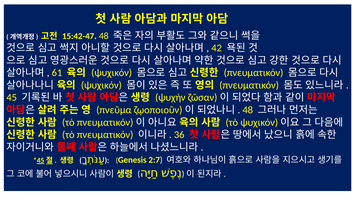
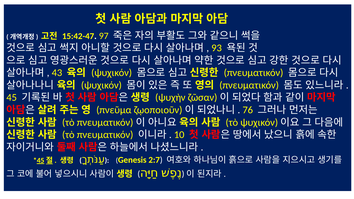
15:42-47 48: 48 -> 97 (104, 36)
42: 42 -> 93 (217, 48)
61: 61 -> 43 (57, 73)
48: 48 -> 76 (248, 110)
36: 36 -> 10 (179, 135)
